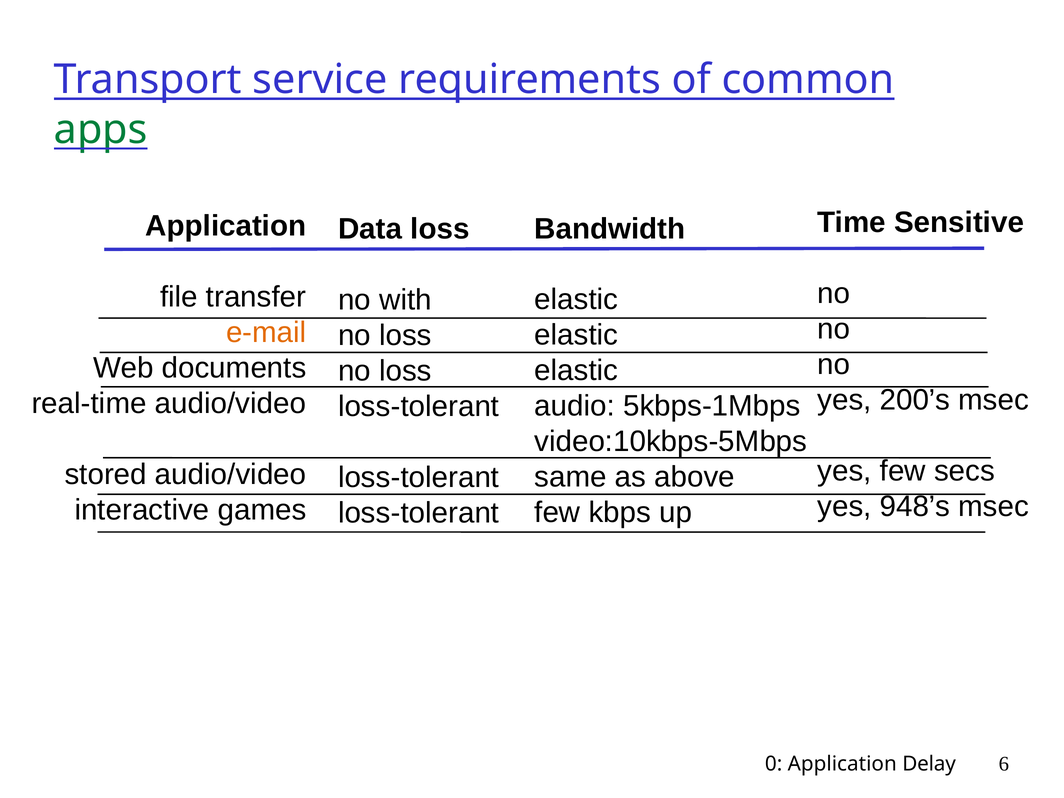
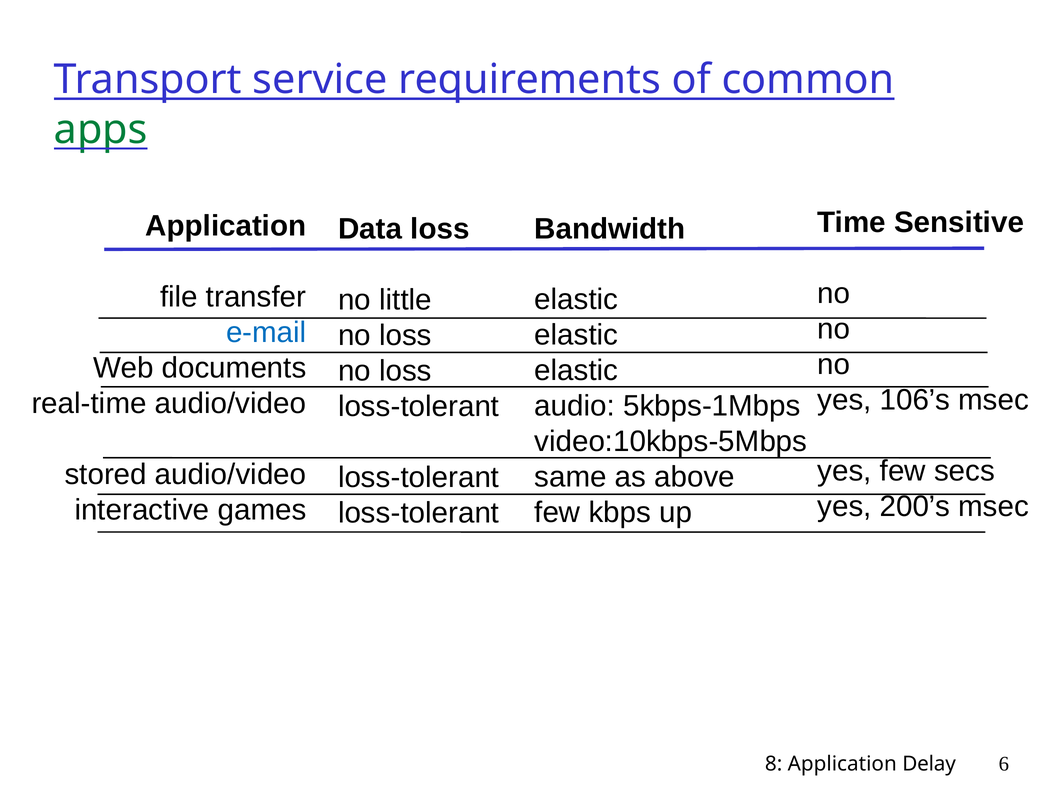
with: with -> little (405, 300)
e-mail colour: orange -> blue (266, 332)
200’s: 200’s -> 106’s (915, 400)
948’s: 948’s -> 200’s (915, 506)
0: 0 -> 8 (774, 764)
